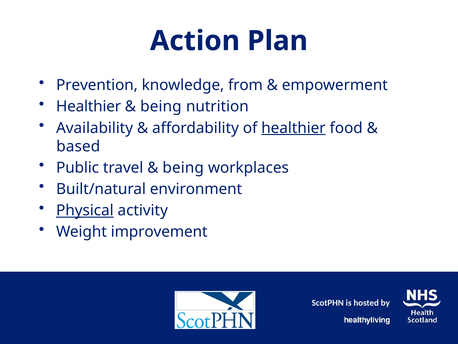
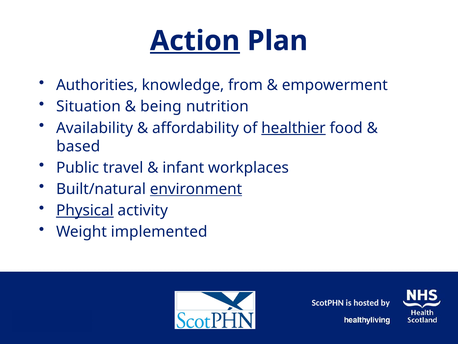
Action underline: none -> present (195, 41)
Prevention: Prevention -> Authorities (97, 85)
Healthier: Healthier -> Situation (88, 106)
being: being -> infant (183, 167)
environment underline: none -> present (196, 189)
improvement: improvement -> implemented (159, 232)
